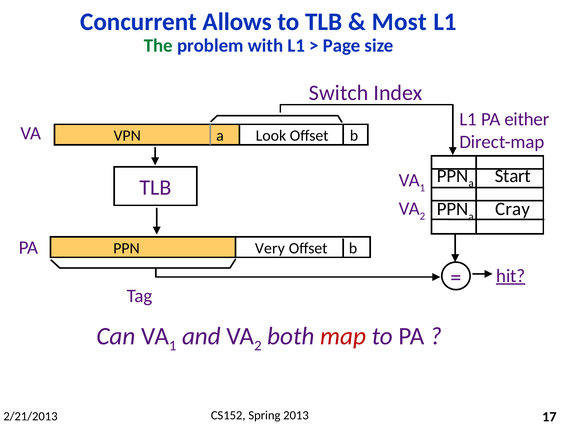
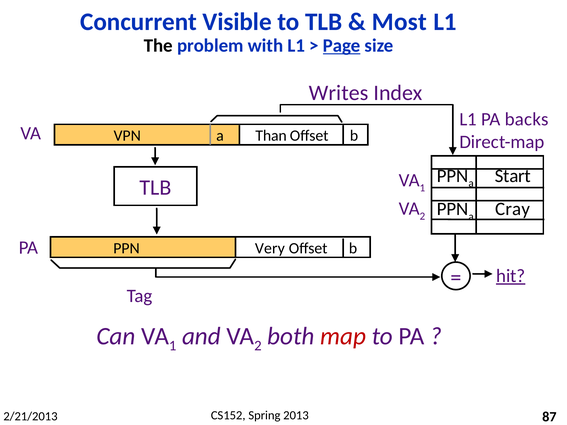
Allows: Allows -> Visible (237, 22)
The colour: green -> black (158, 46)
Page underline: none -> present (342, 46)
Switch: Switch -> Writes (339, 93)
either: either -> backs (527, 119)
Look: Look -> Than (271, 136)
17: 17 -> 87 (549, 417)
